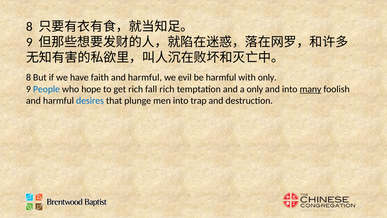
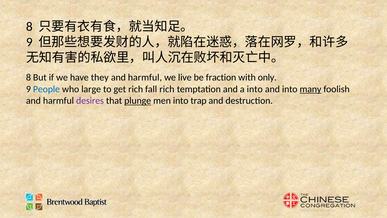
faith: faith -> they (100, 77)
evil: evil -> live (185, 77)
be harmful: harmful -> fraction (221, 77)
hope: hope -> large (91, 89)
a only: only -> into (255, 89)
desires colour: blue -> purple (90, 101)
plunge underline: none -> present (138, 101)
